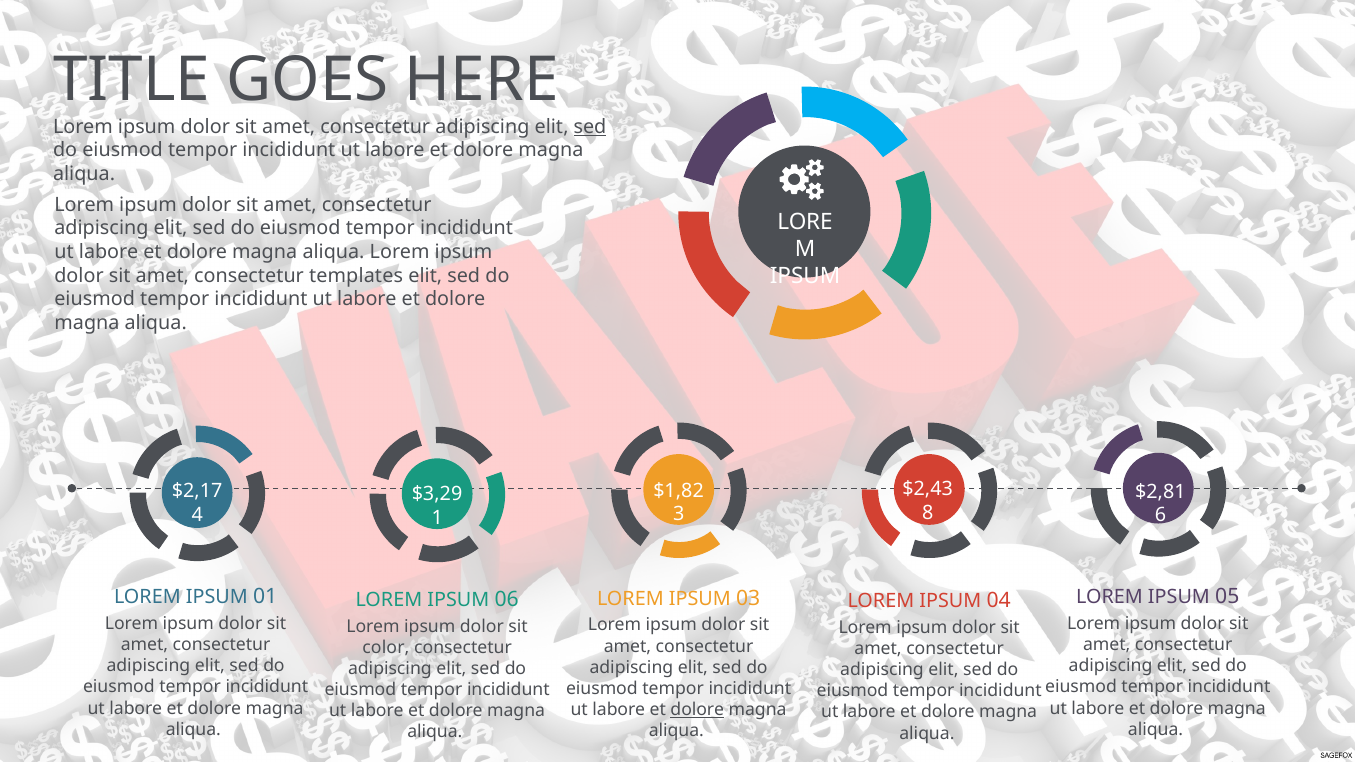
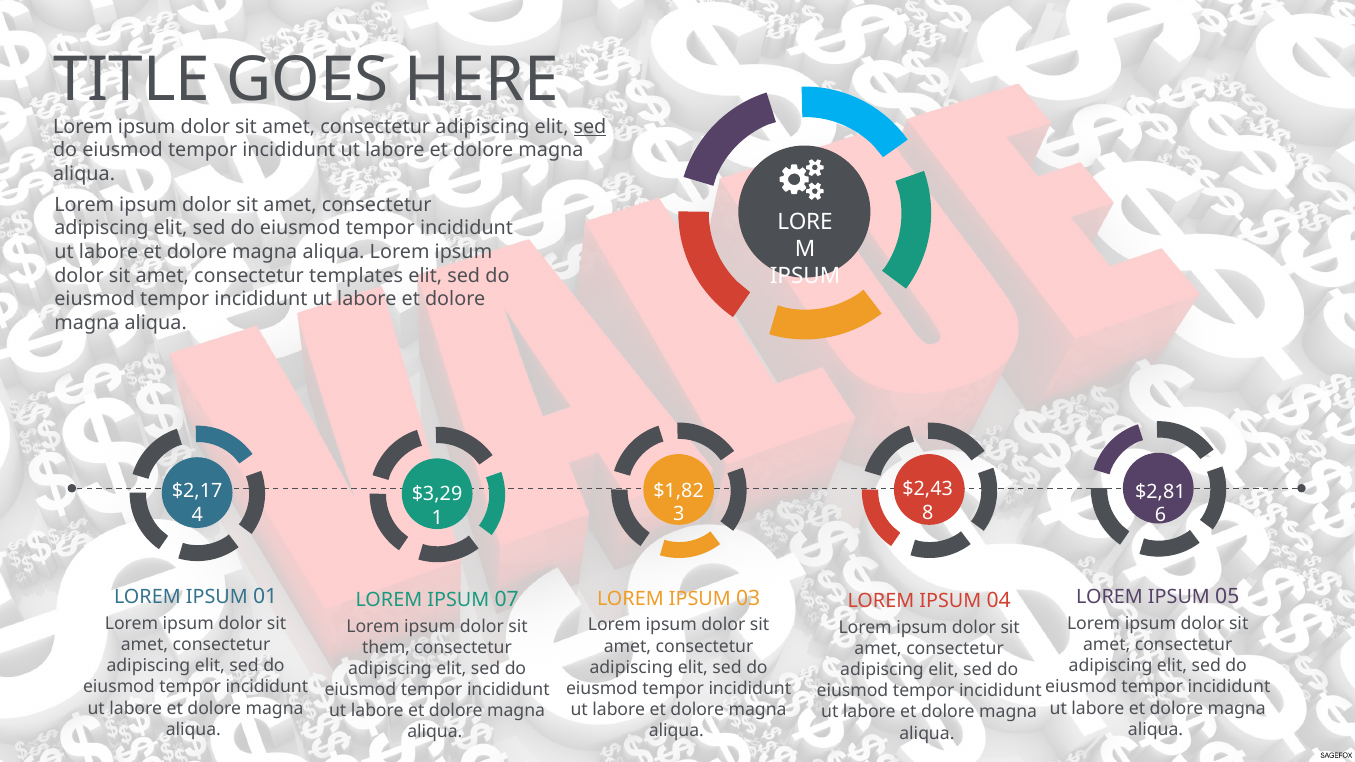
06: 06 -> 07 (507, 599)
color: color -> them (386, 648)
dolore underline: present -> none (697, 710)
